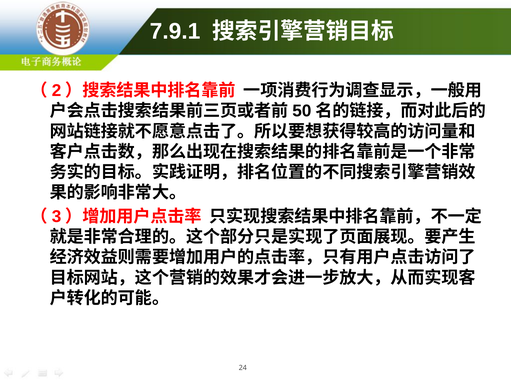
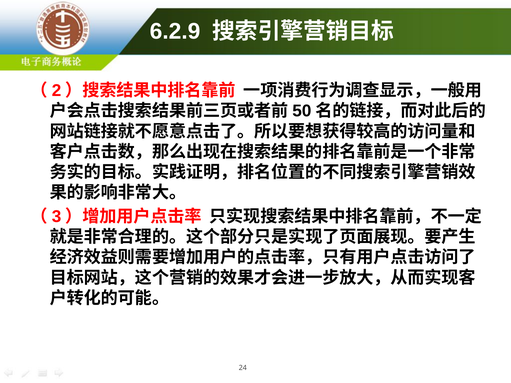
7.9.1: 7.9.1 -> 6.2.9 (175, 31)
